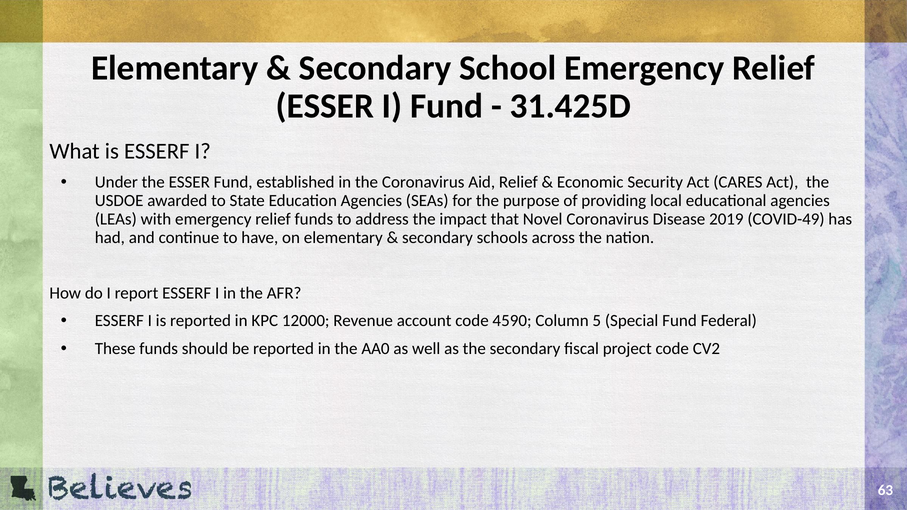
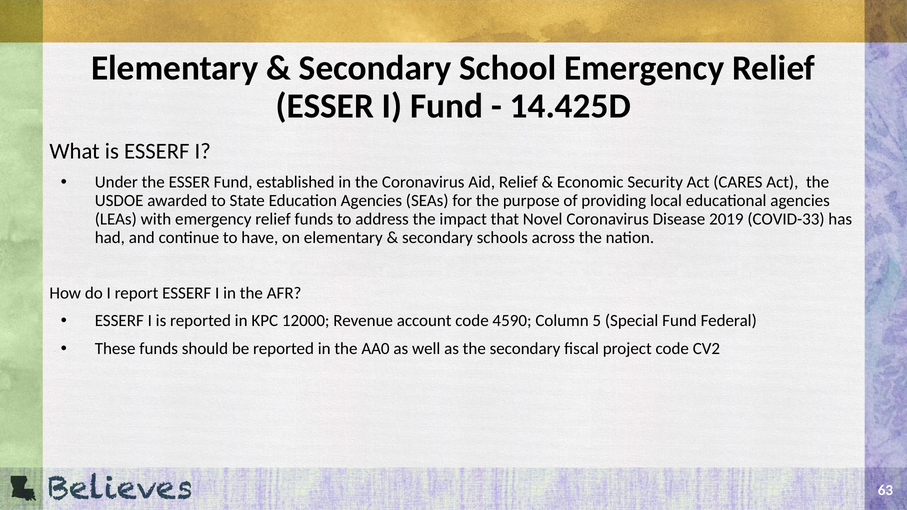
31.425D: 31.425D -> 14.425D (570, 106)
COVID-49: COVID-49 -> COVID-33 (786, 219)
